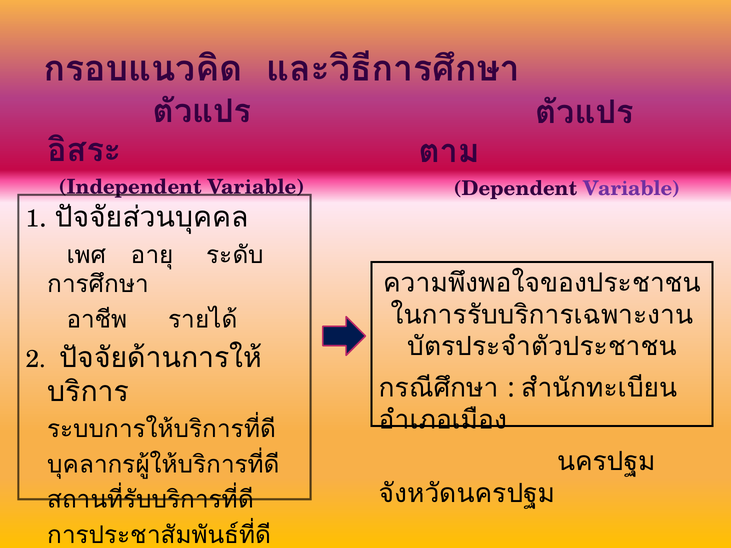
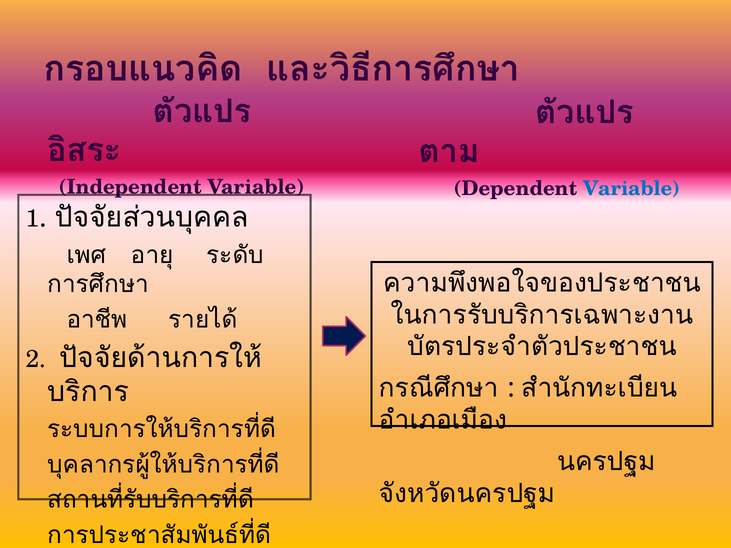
Variable colour: purple -> blue (632, 189)
